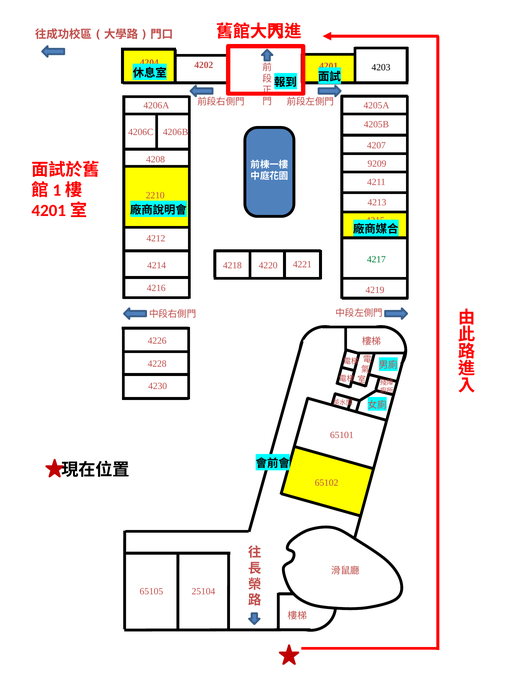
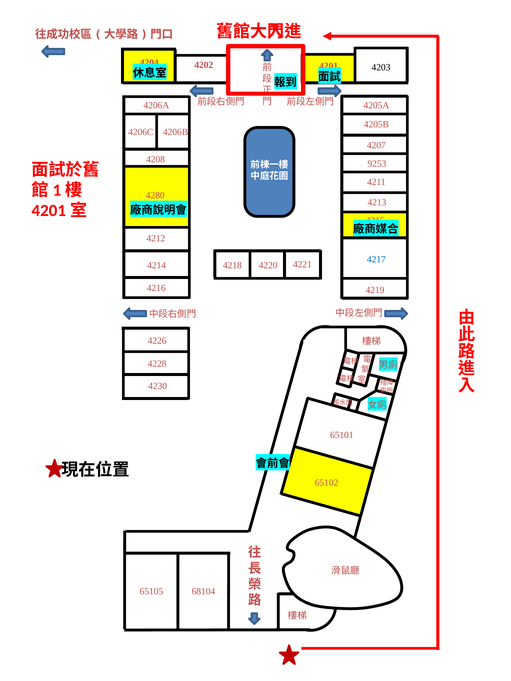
9209: 9209 -> 9253 (377, 164)
2210: 2210 -> 4280 (155, 195)
4217 colour: green -> blue (376, 260)
25104: 25104 -> 68104 (203, 592)
